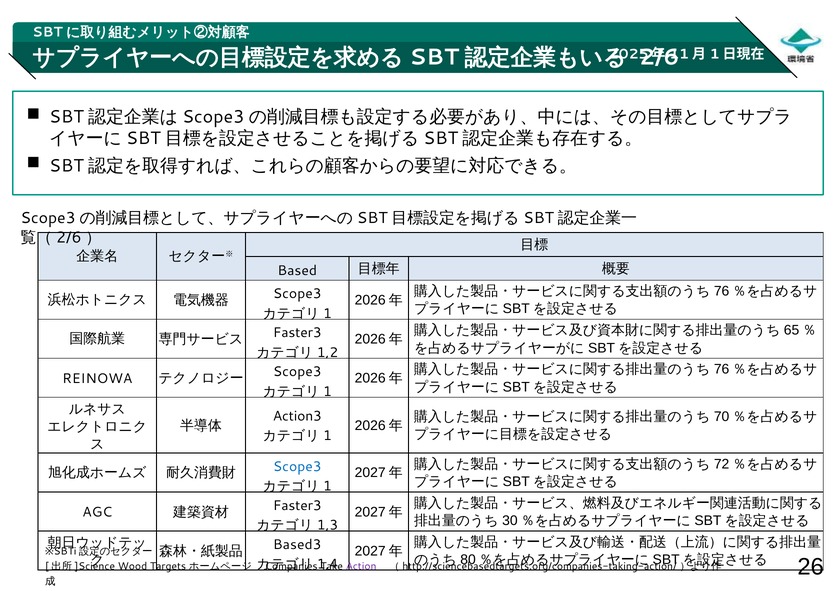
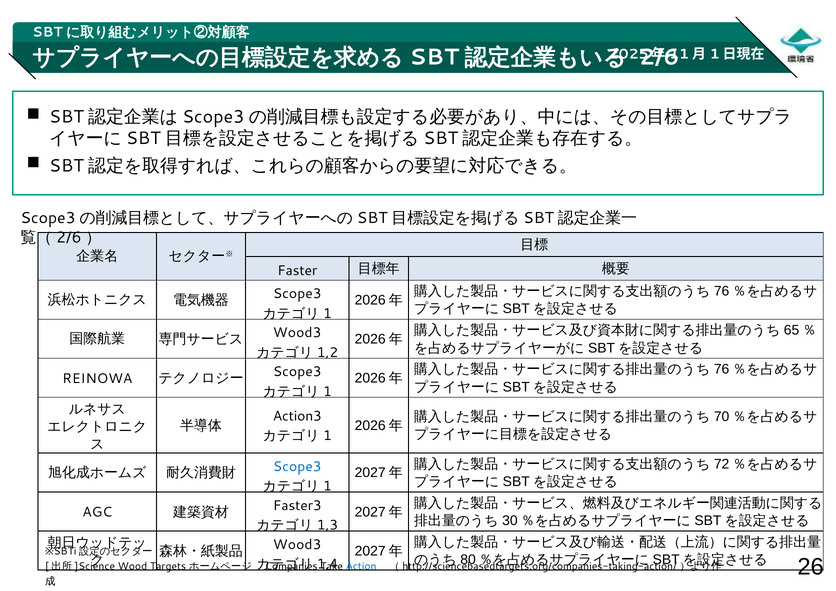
Based: Based -> Faster (297, 271)
Faster3: Faster3 -> Wood3 (297, 333)
Based3: Based3 -> Wood3 (297, 545)
Action colour: purple -> blue (361, 566)
